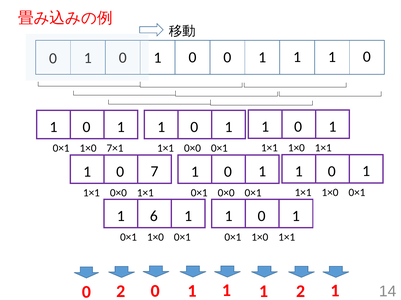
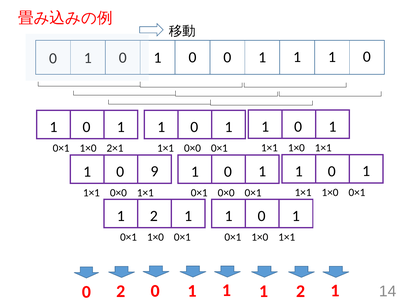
7×1: 7×1 -> 2×1 (115, 149)
7: 7 -> 9 (154, 172)
6: 6 -> 2 (154, 217)
